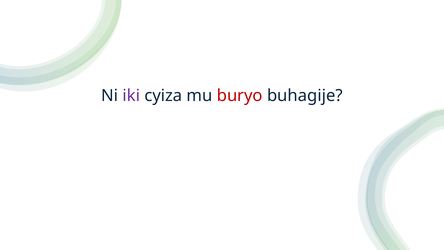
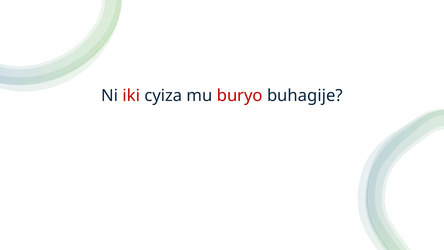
iki colour: purple -> red (131, 96)
